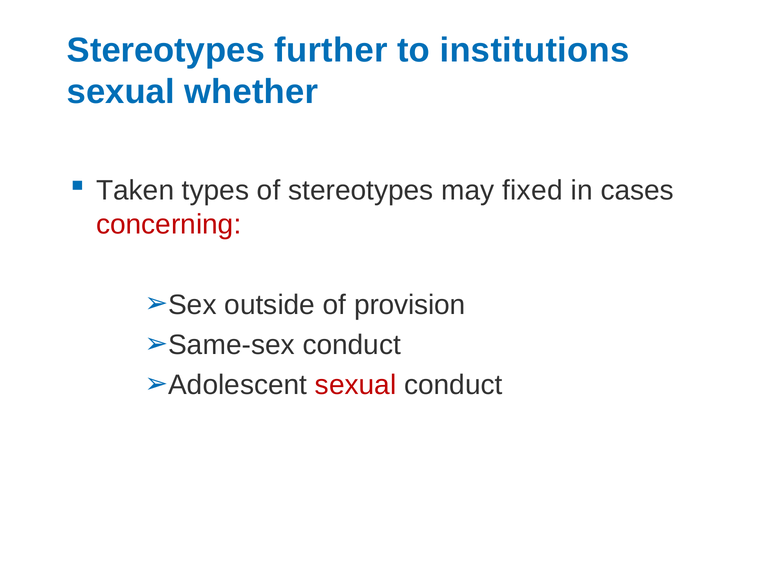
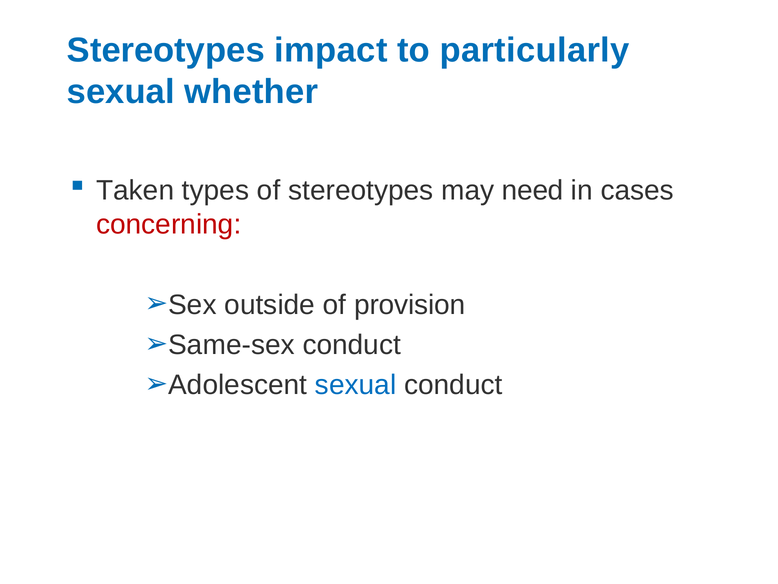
further: further -> impact (331, 50)
institutions: institutions -> particularly (535, 50)
fixed: fixed -> need (533, 190)
sexual colour: red -> blue (356, 385)
